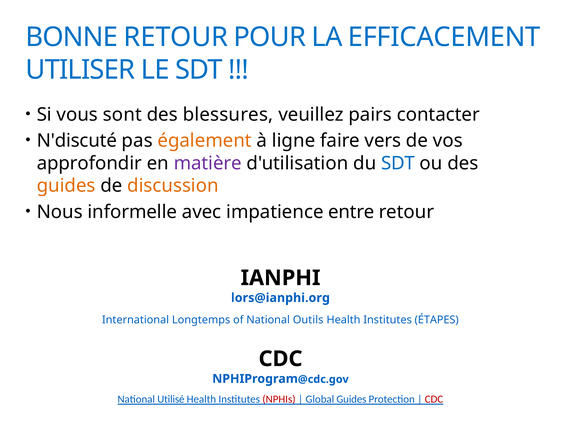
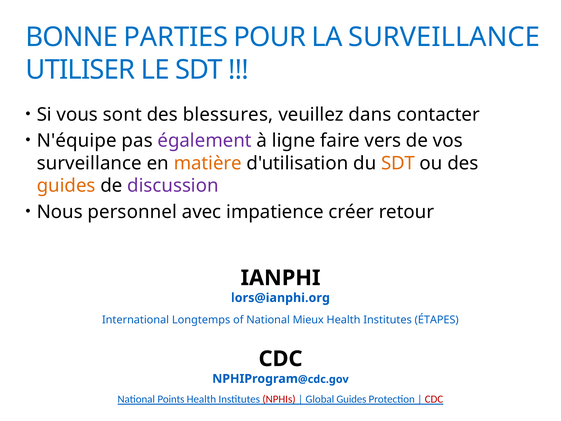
BONNE RETOUR: RETOUR -> PARTIES (176, 37)
LA EFFICACEMENT: EFFICACEMENT -> SURVEILLANCE (444, 37)
pairs: pairs -> dans (370, 115)
N'discuté: N'discuté -> N'équipe (77, 141)
également colour: orange -> purple (205, 141)
approfondir: approfondir -> surveillance (89, 163)
matière colour: purple -> orange (208, 163)
SDT colour: blue -> orange (398, 163)
discussion colour: orange -> purple (173, 186)
informelle: informelle -> personnel (132, 212)
entre: entre -> créer (351, 212)
Outils: Outils -> Mieux (308, 320)
Utilisé: Utilisé -> Points (171, 399)
